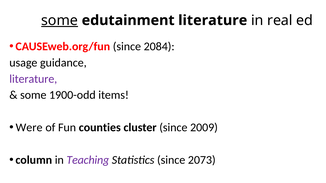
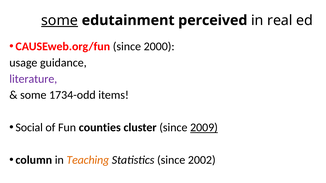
edutainment literature: literature -> perceived (213, 20)
2084: 2084 -> 2000 (159, 47)
1900-odd: 1900-odd -> 1734-odd (72, 95)
Were: Were -> Social (29, 128)
2009 underline: none -> present (204, 128)
Teaching colour: purple -> orange (88, 160)
2073: 2073 -> 2002 (202, 160)
